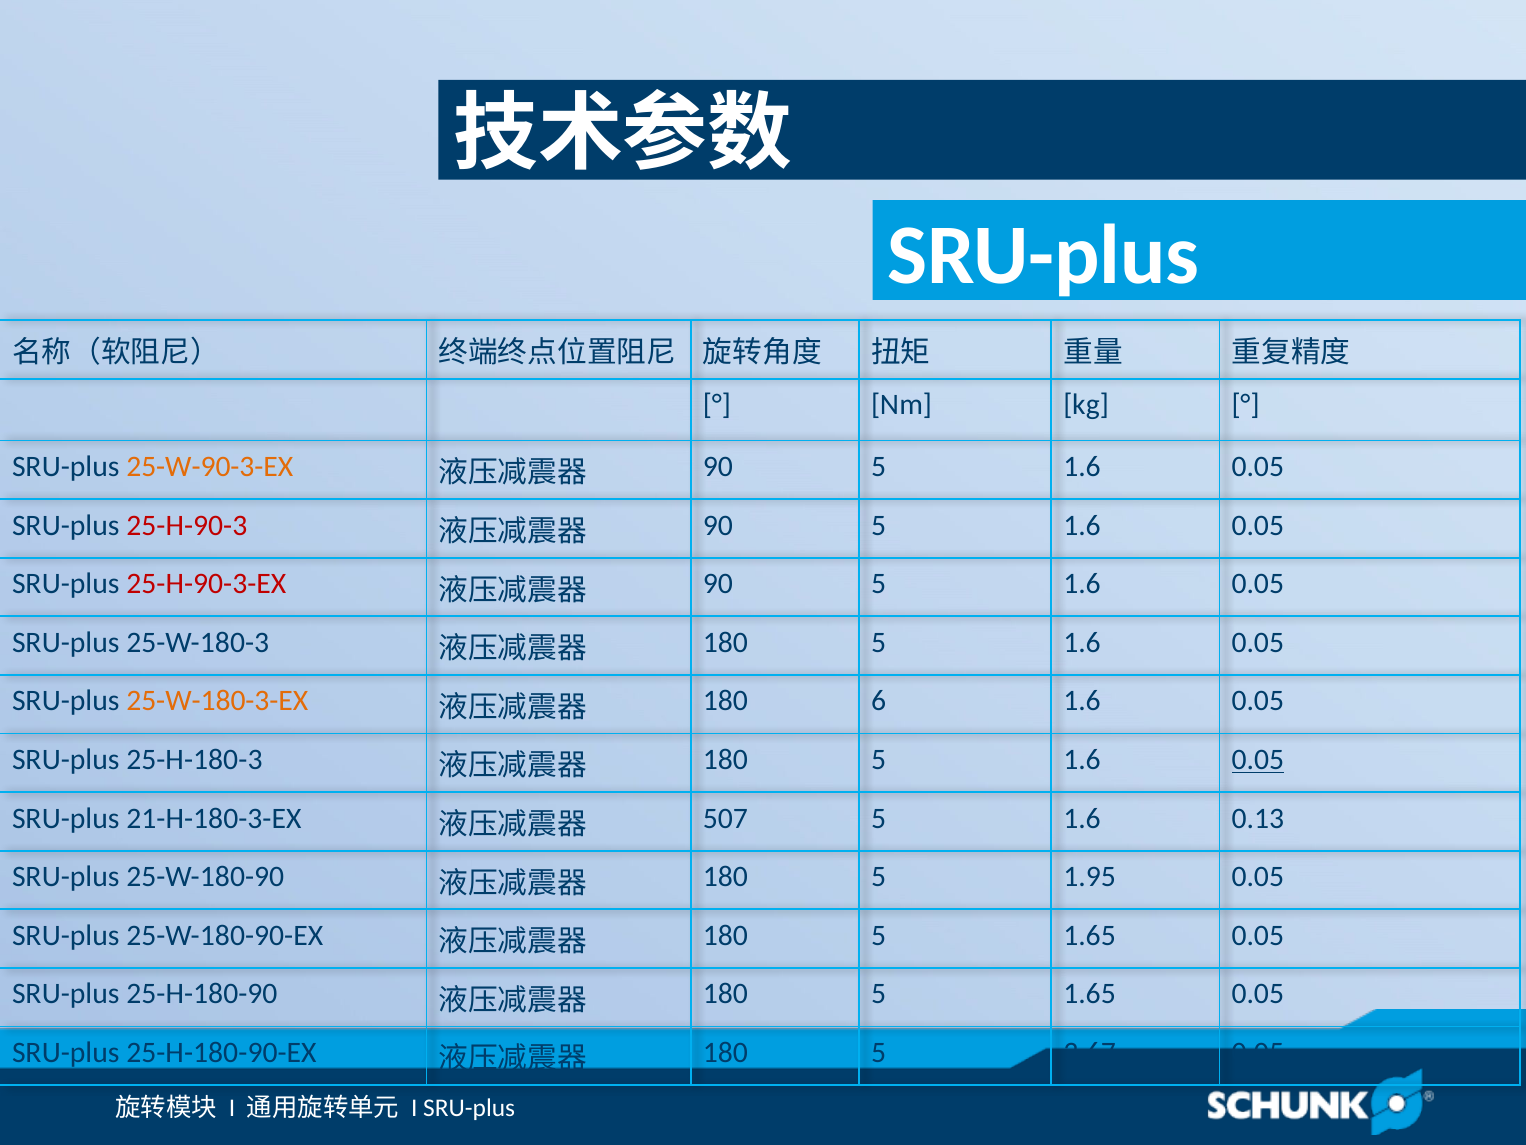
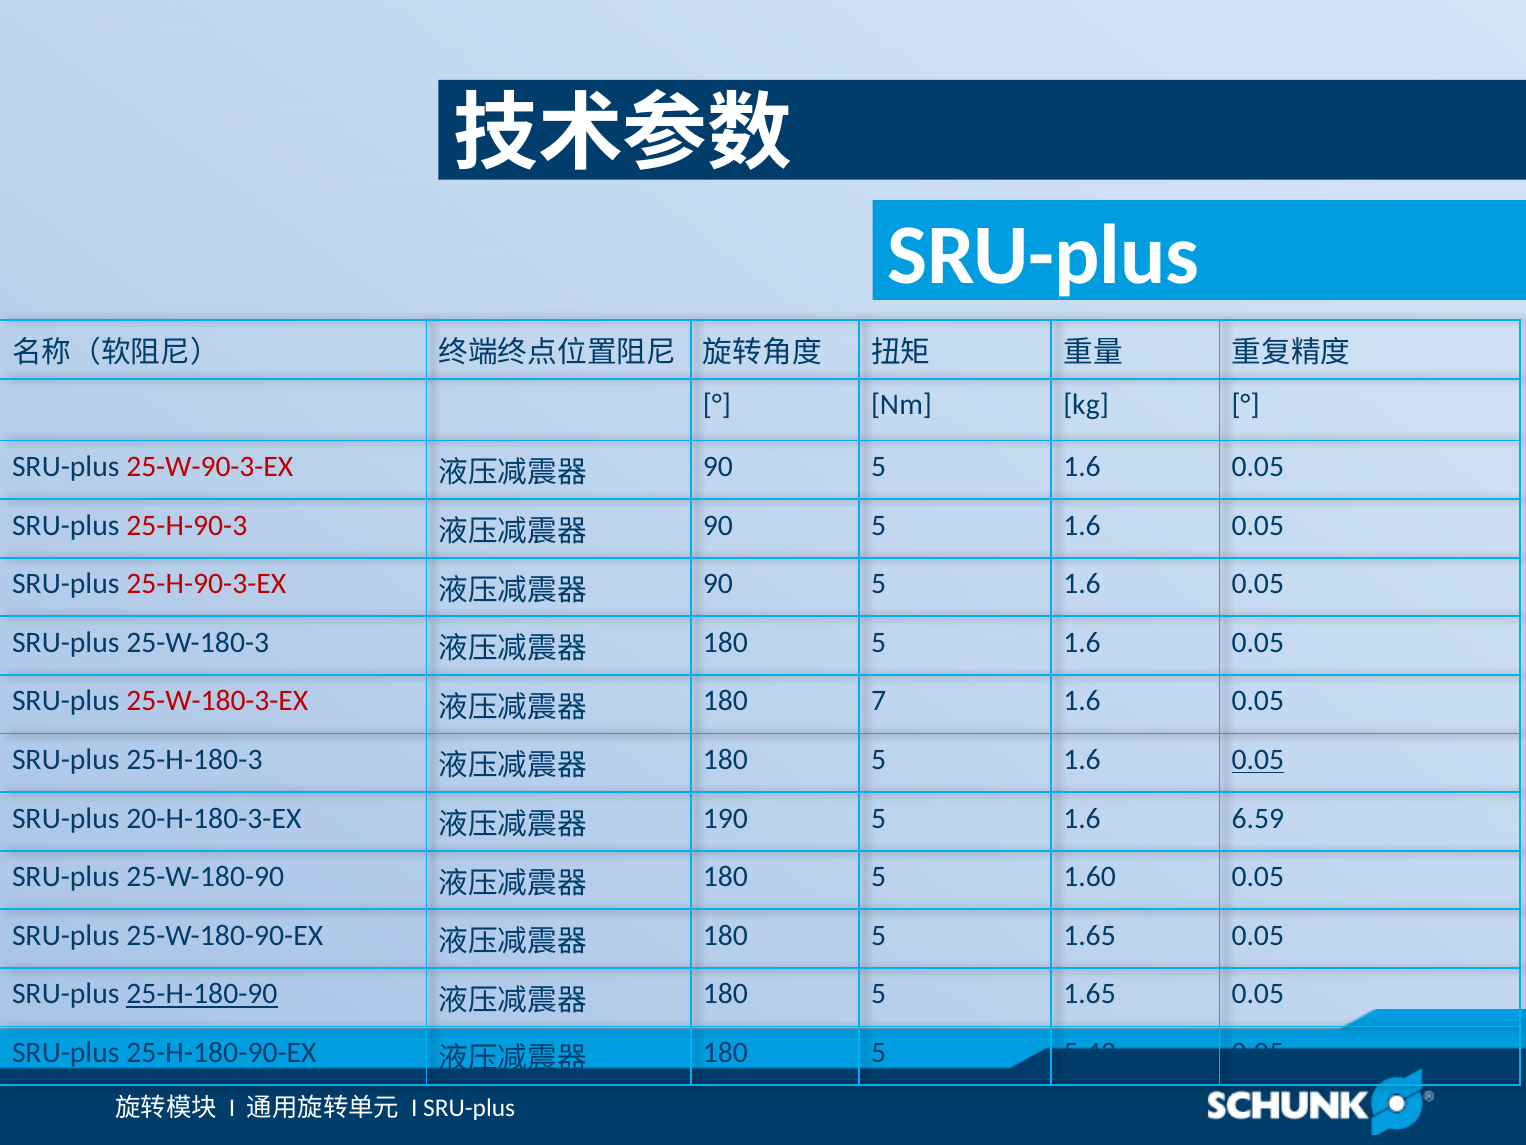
25-W-90-3-EX colour: orange -> red (210, 466)
25-W-180-3-EX colour: orange -> red (217, 701)
6: 6 -> 7 (879, 701)
21-H-180-3-EX: 21-H-180-3-EX -> 20-H-180-3-EX (214, 818)
507: 507 -> 190 (725, 818)
0.13: 0.13 -> 6.59 (1258, 818)
1.95: 1.95 -> 1.60 (1090, 876)
25-H-180-90 underline: none -> present (202, 994)
3.67: 3.67 -> 5.43 (1090, 1052)
